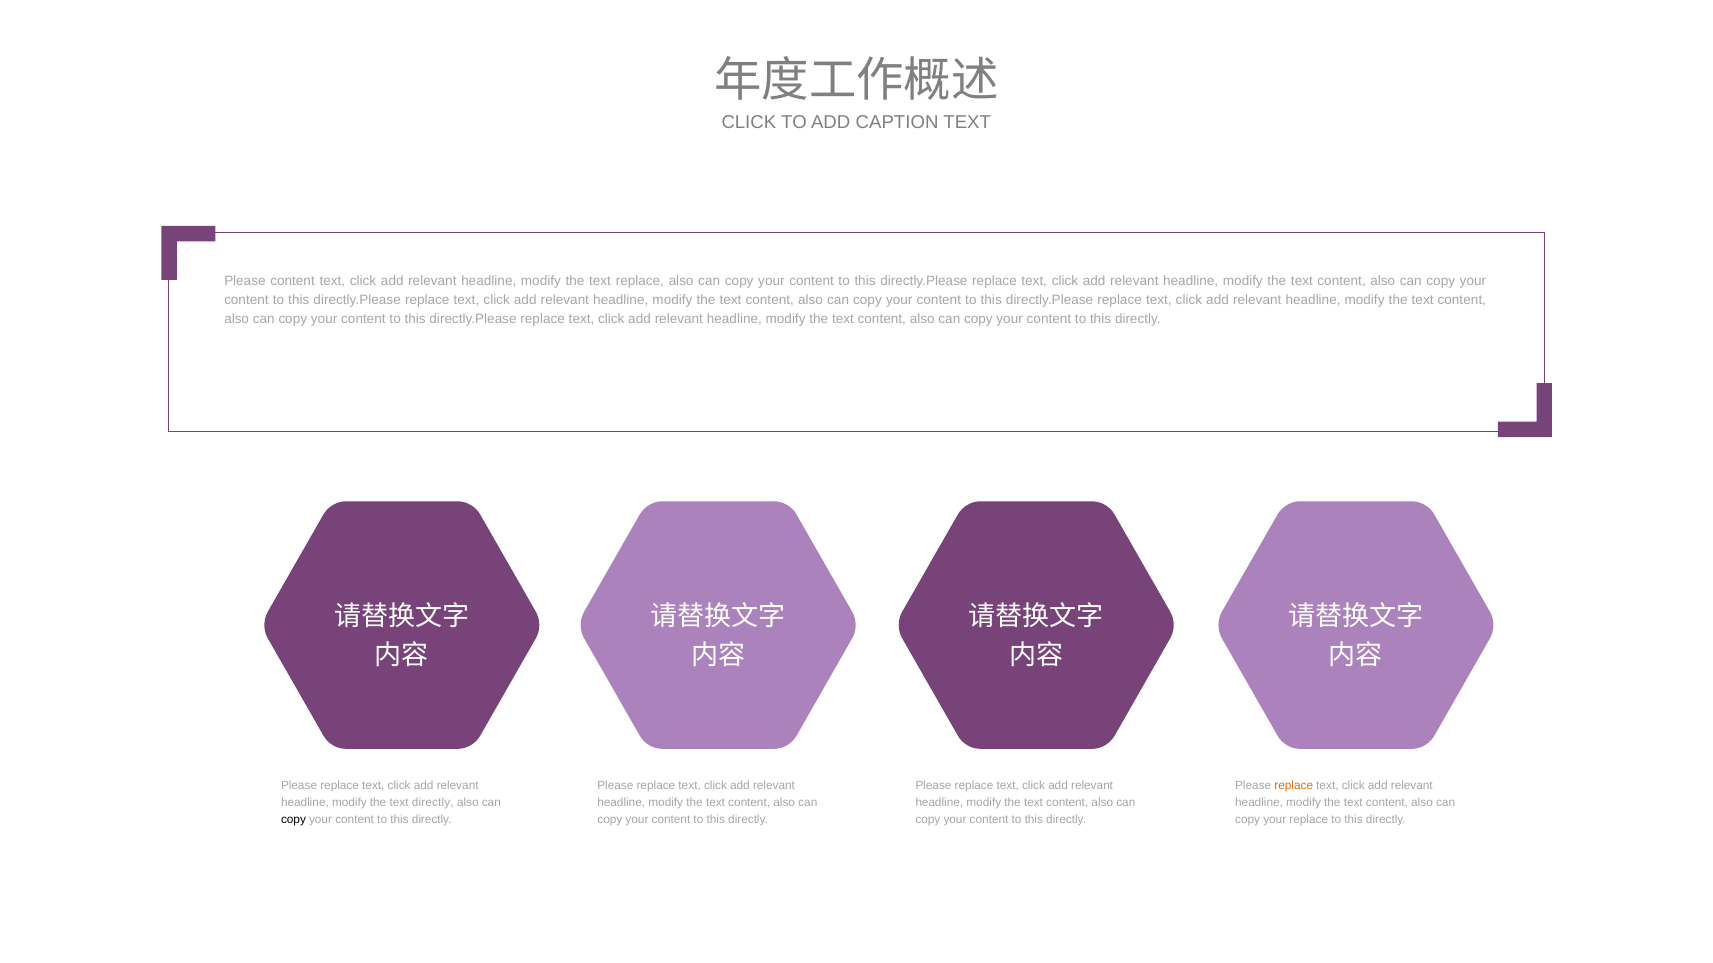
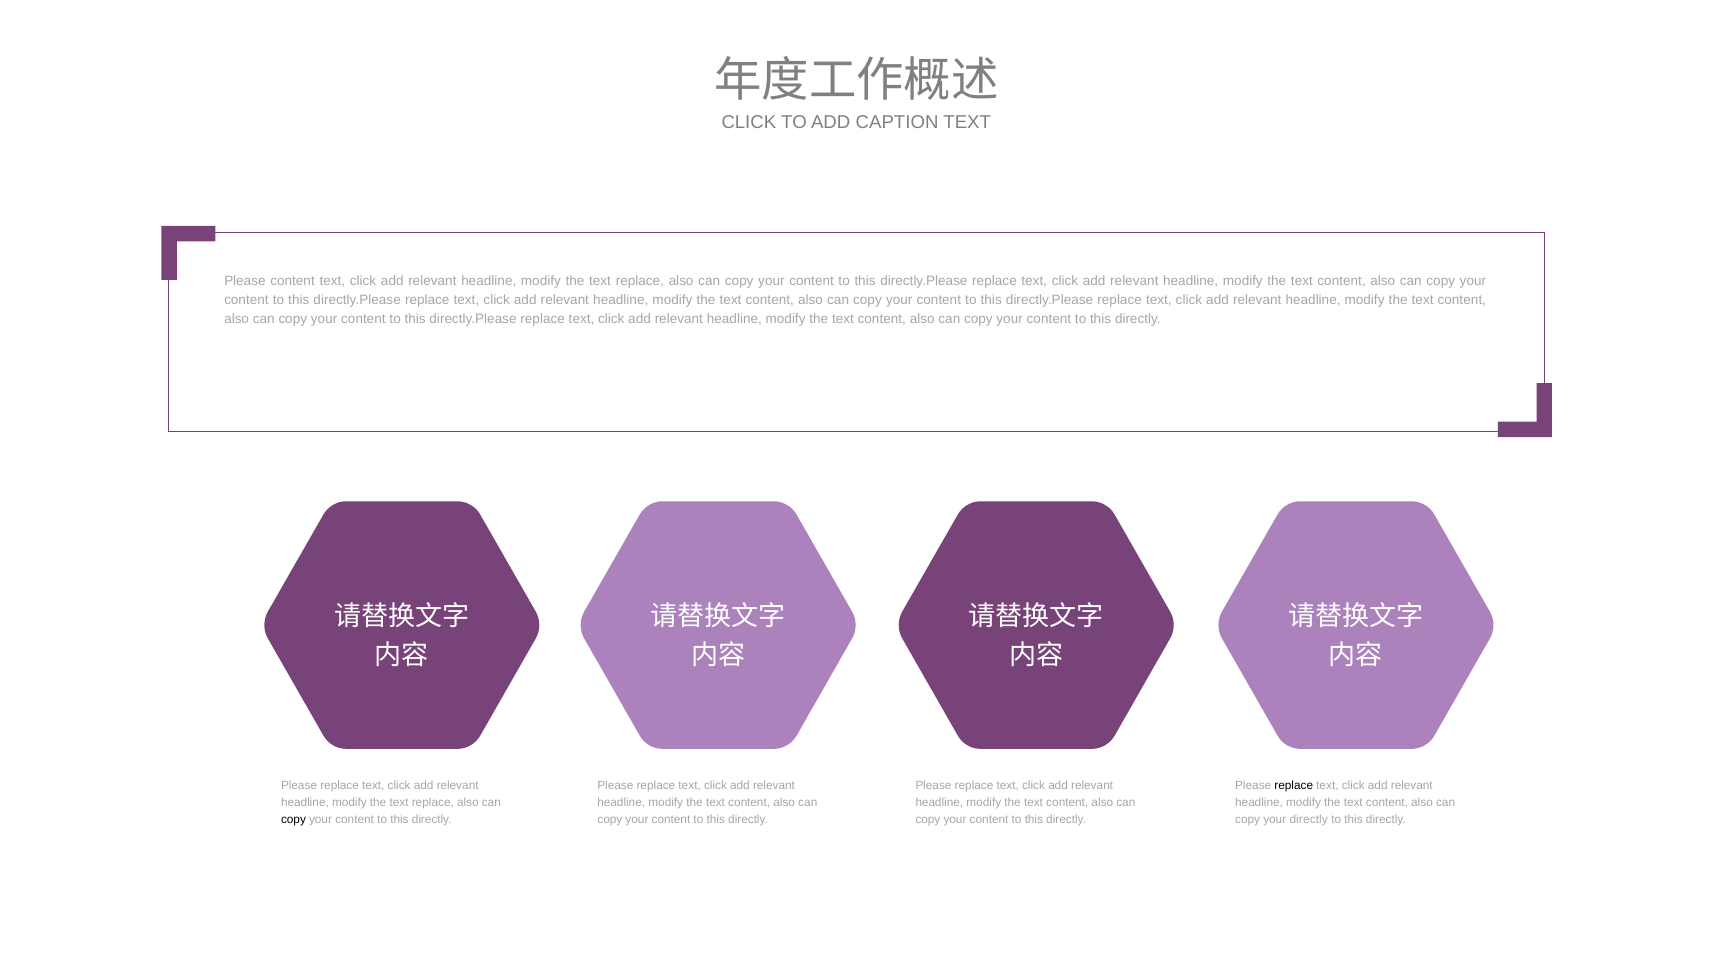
replace colour: orange -> black (1294, 786)
directly: directly -> replace (433, 803)
your replace: replace -> directly (1309, 820)
